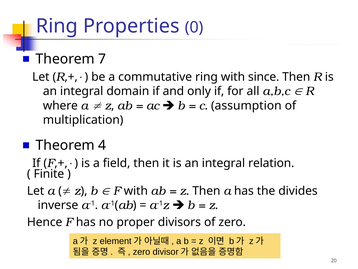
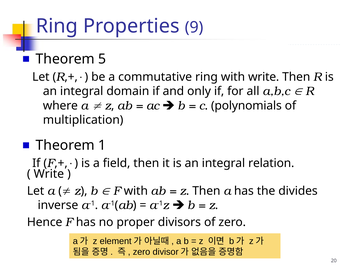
0: 0 -> 9 (194, 27)
7: 7 -> 5 (102, 59)
with since: since -> write (264, 77)
assumption: assumption -> polynomials (246, 105)
4: 4 -> 1 (102, 145)
Finite: Finite -> Write (49, 174)
